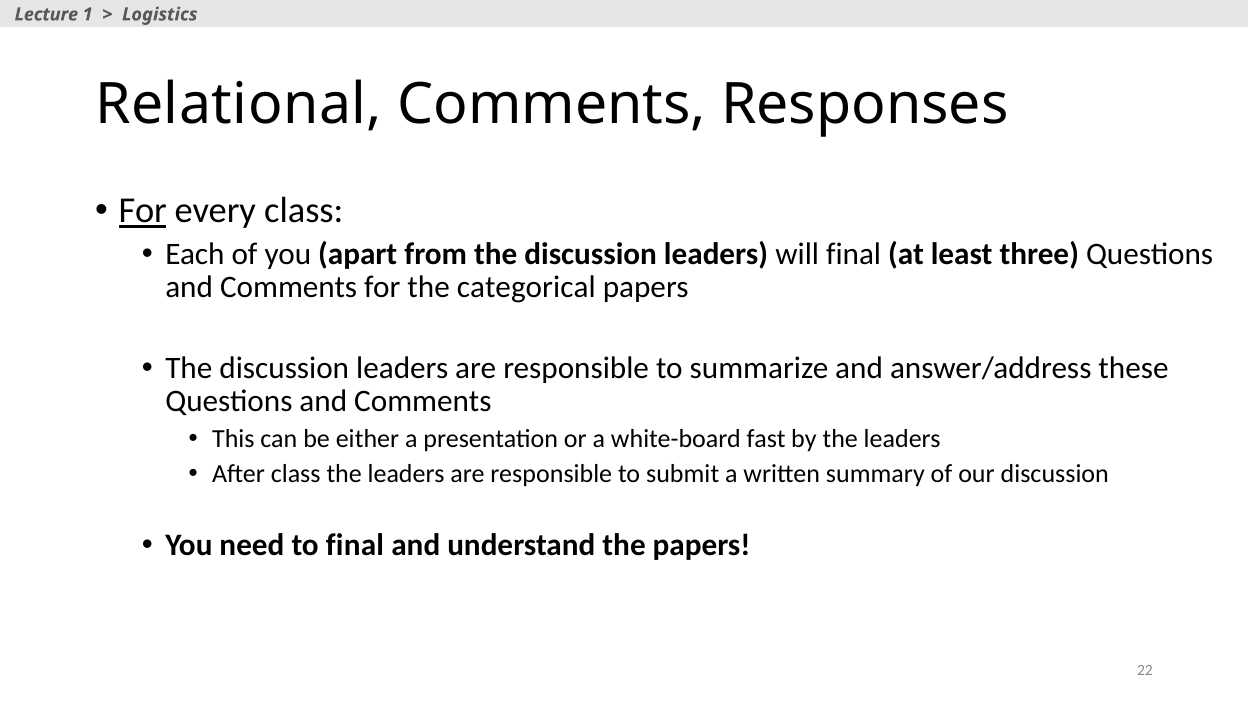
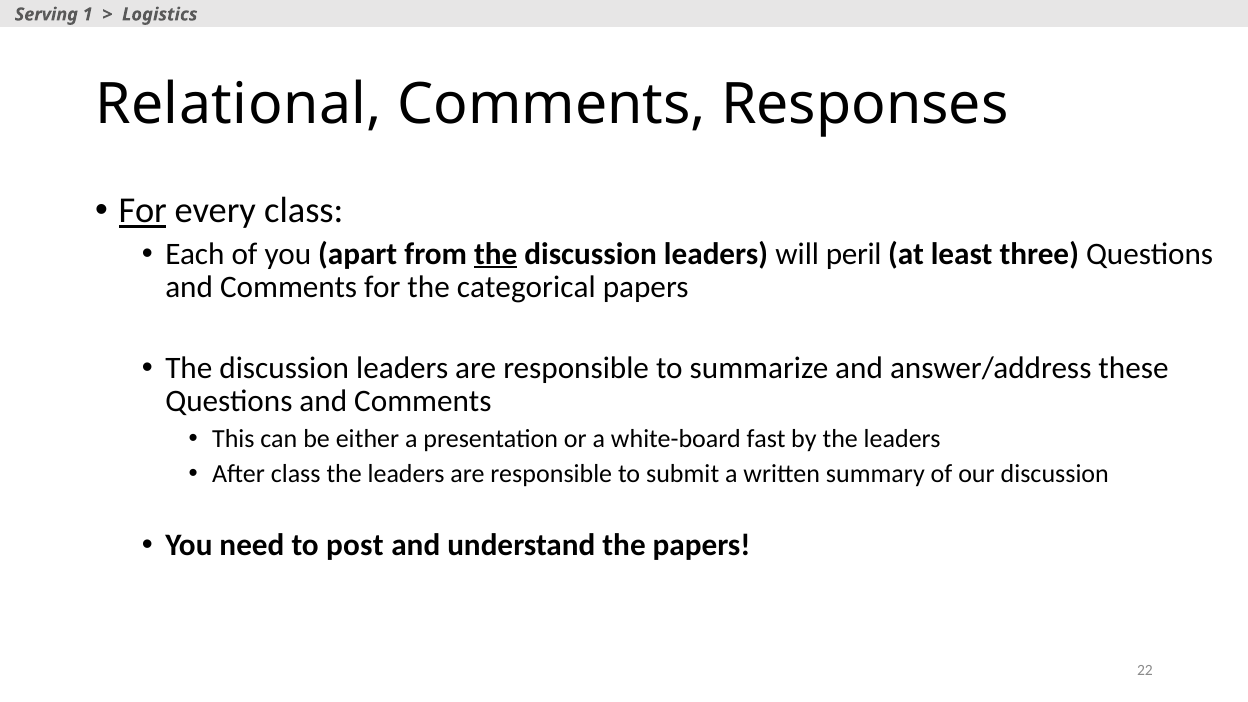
Lecture: Lecture -> Serving (46, 14)
the underline: none -> present (496, 254)
will final: final -> peril (854, 254)
to final: final -> post (355, 546)
